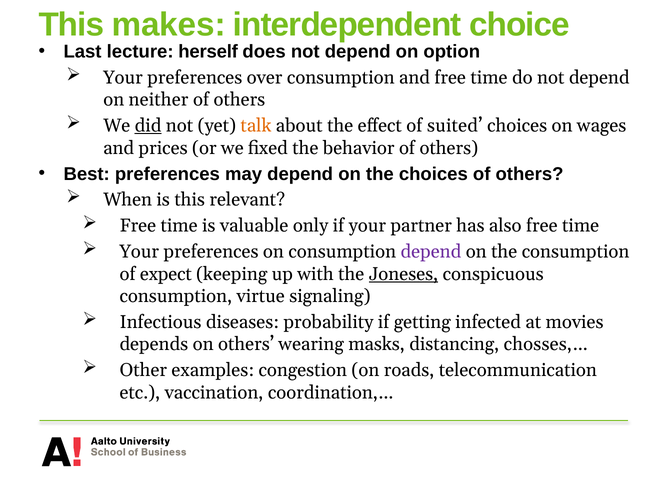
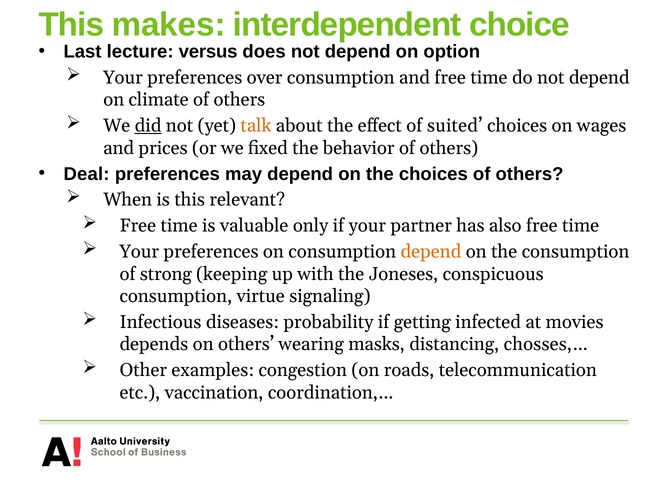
herself: herself -> versus (208, 52)
neither: neither -> climate (159, 100)
Best: Best -> Deal (87, 174)
depend colour: purple -> orange (431, 251)
expect: expect -> strong (166, 274)
Joneses underline: present -> none (403, 274)
